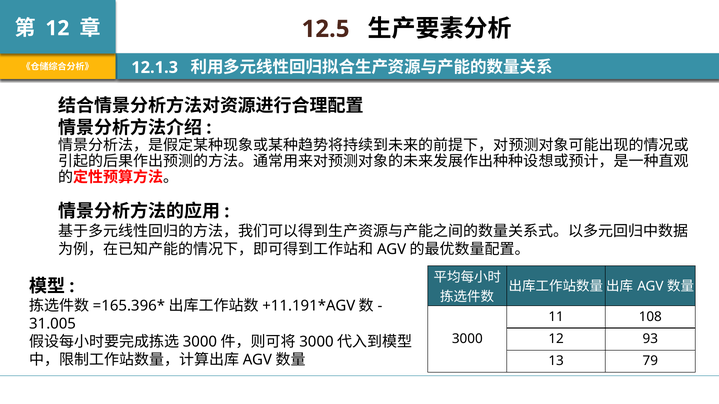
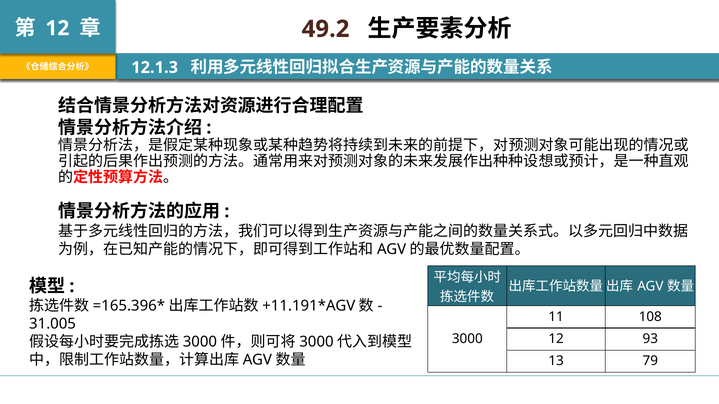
12.5: 12.5 -> 49.2 (326, 29)
